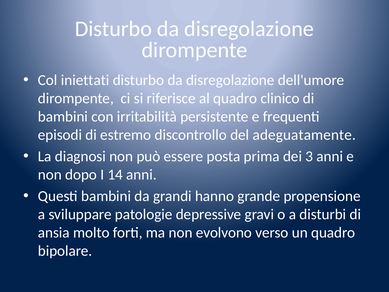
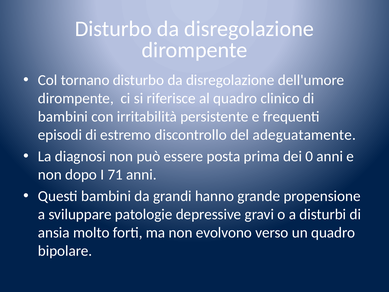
iniettati: iniettati -> tornano (85, 80)
3: 3 -> 0 (309, 156)
14: 14 -> 71 (115, 174)
